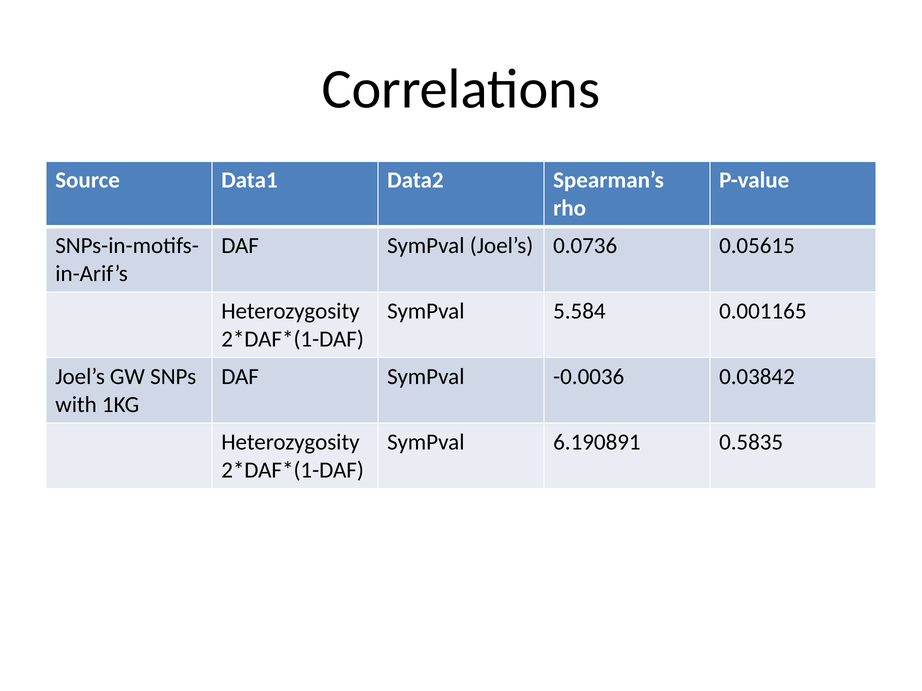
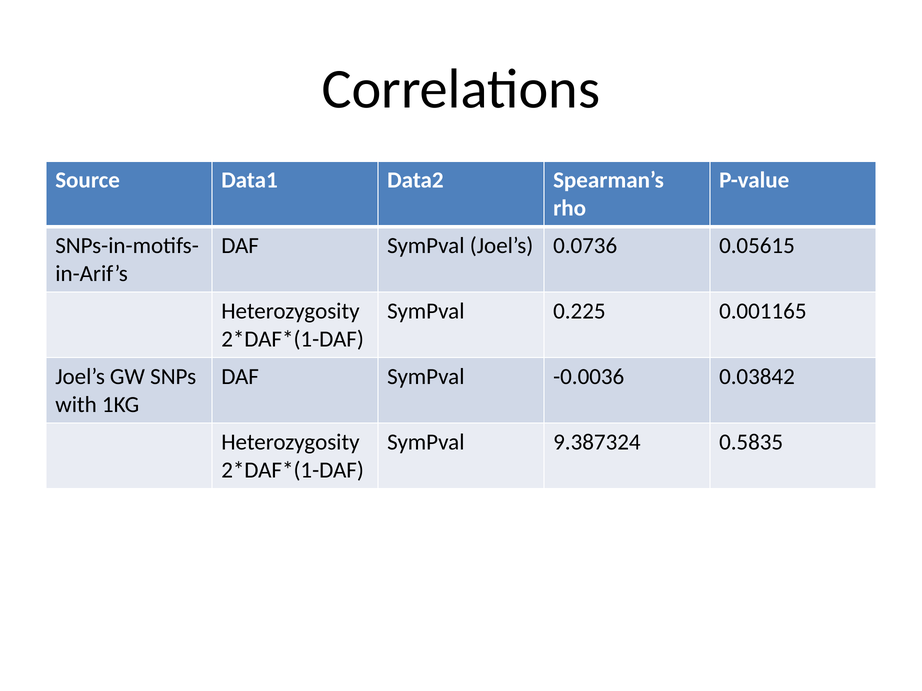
5.584: 5.584 -> 0.225 (579, 311)
6.190891: 6.190891 -> 9.387324 (597, 442)
